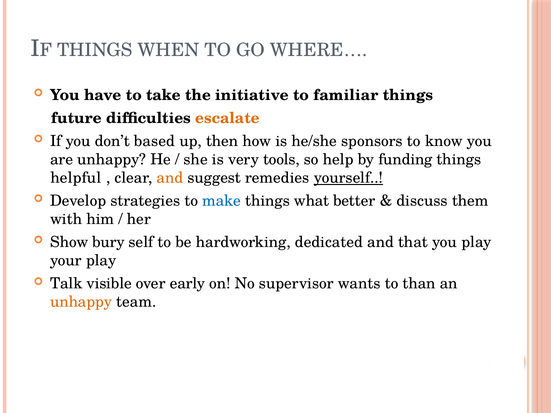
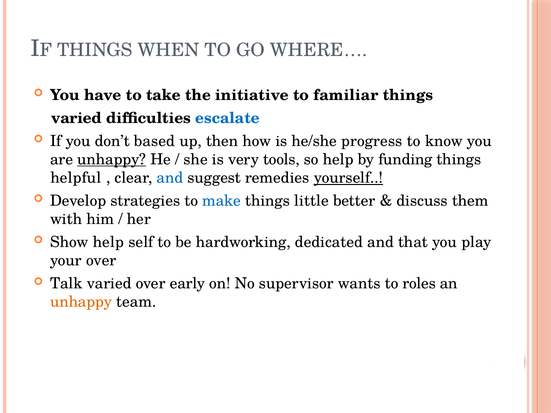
future: future -> varied (76, 118)
escalate colour: orange -> blue (227, 118)
sponsors: sponsors -> progress (372, 141)
unhappy underline: none -> present (112, 160)
and colour: orange -> blue (170, 178)
what: what -> little (311, 201)
Show bury: bury -> help (108, 242)
your play: play -> over (101, 261)
Talk visible: visible -> varied (109, 284)
than: than -> roles (419, 284)
